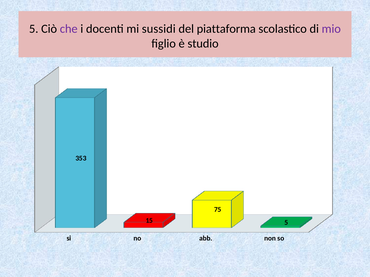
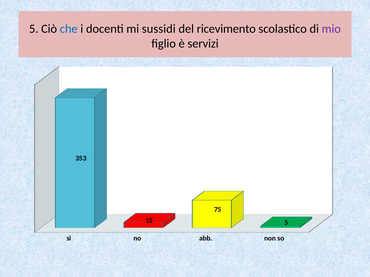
che colour: purple -> blue (69, 29)
piattaforma: piattaforma -> ricevimento (226, 29)
studio: studio -> servizi (203, 44)
